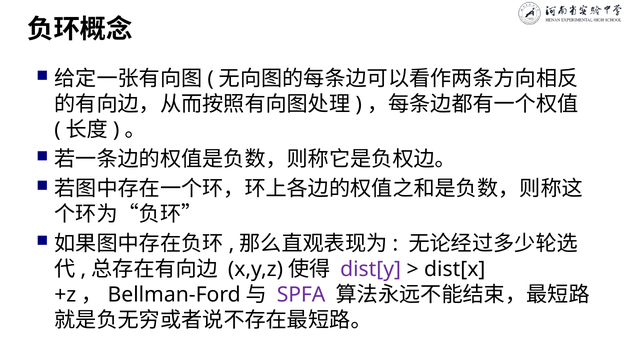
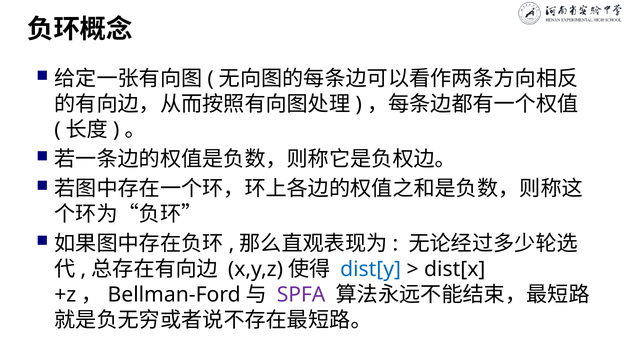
dist[y colour: purple -> blue (371, 269)
